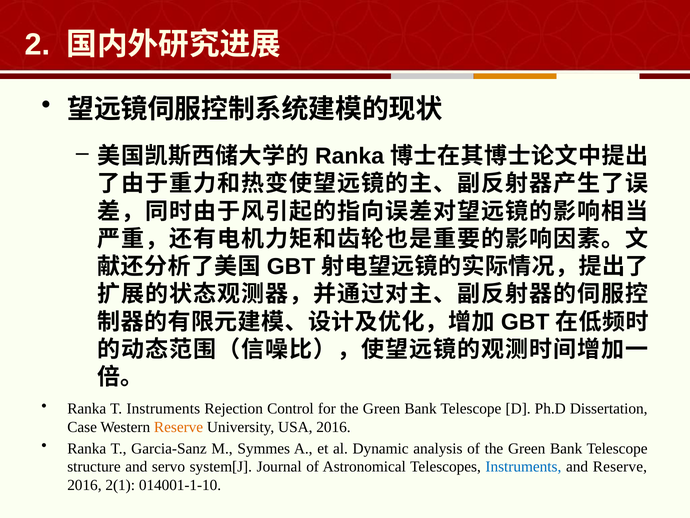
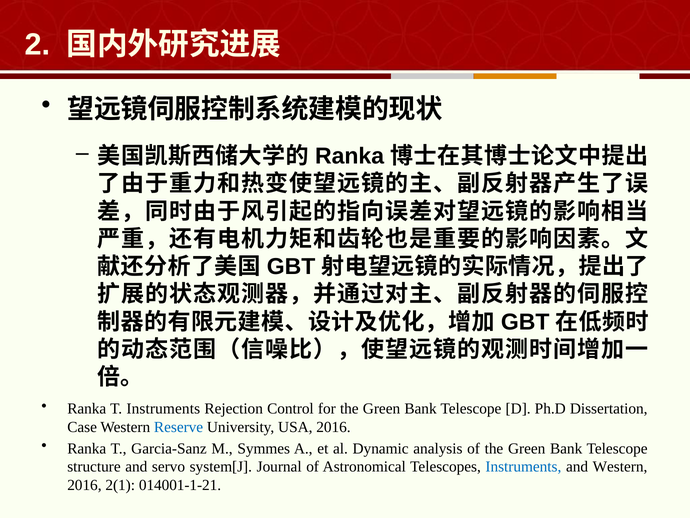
Reserve colour: orange -> blue (179, 427)
and Reserve: Reserve -> Western (620, 466)
014001-1-10: 014001-1-10 -> 014001-1-21 (180, 485)
